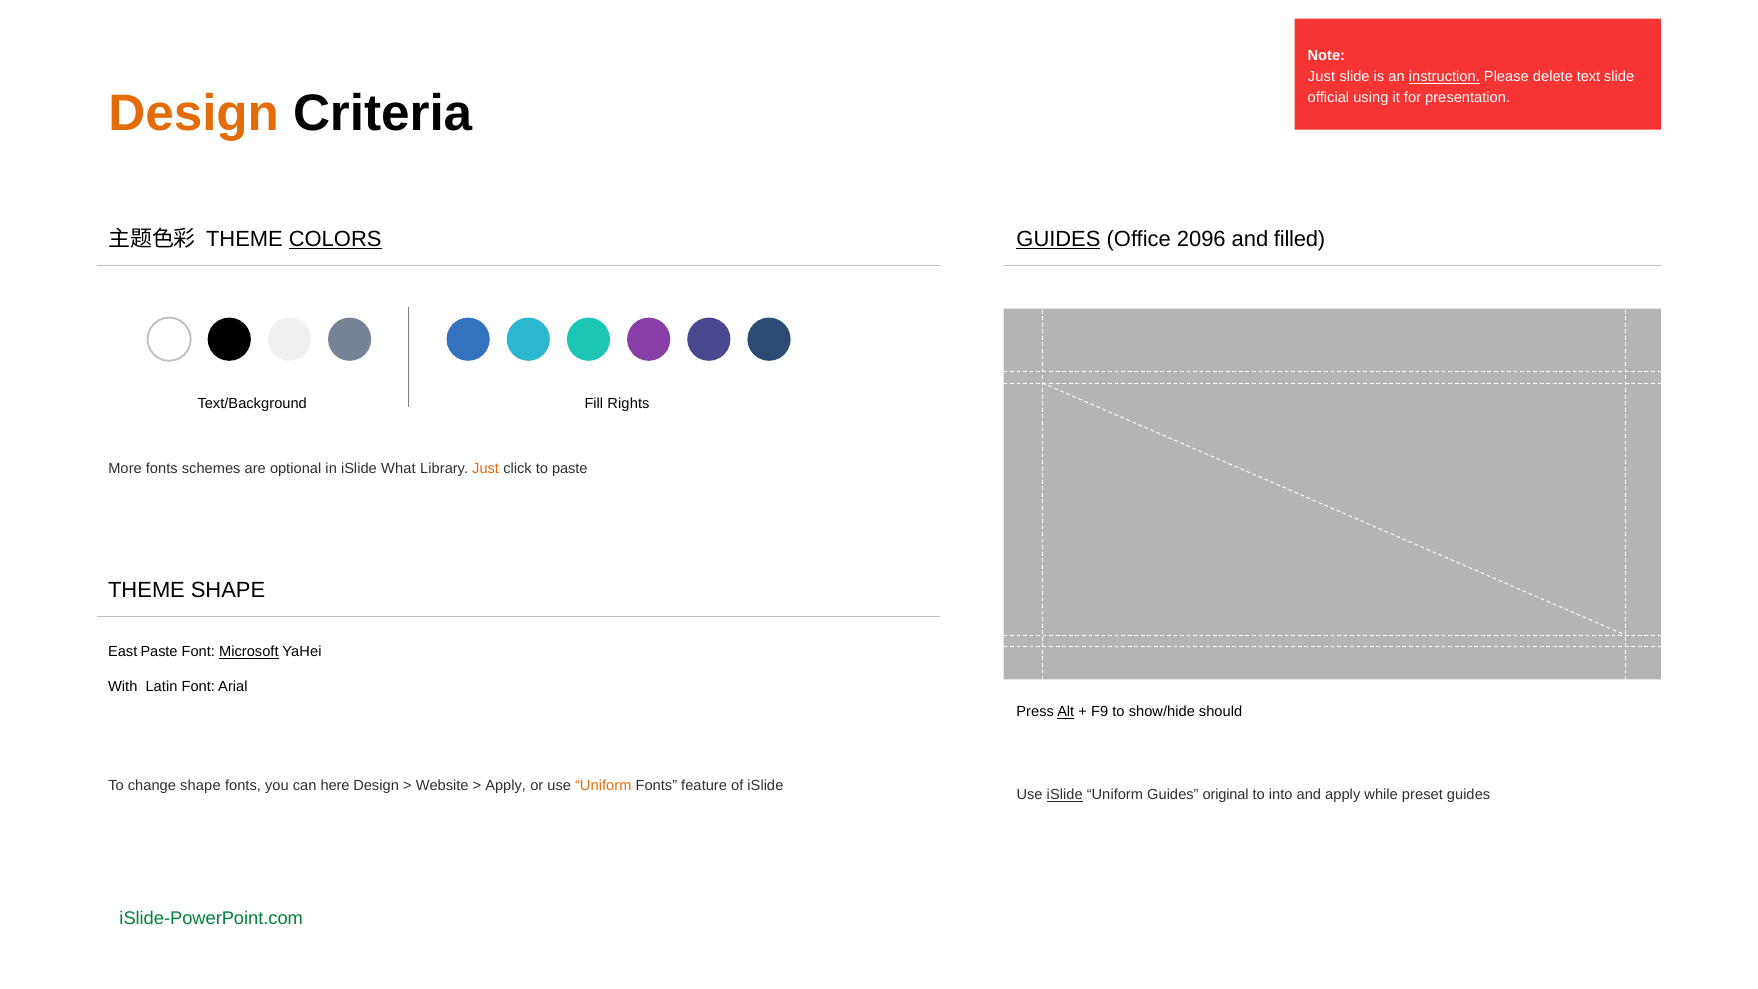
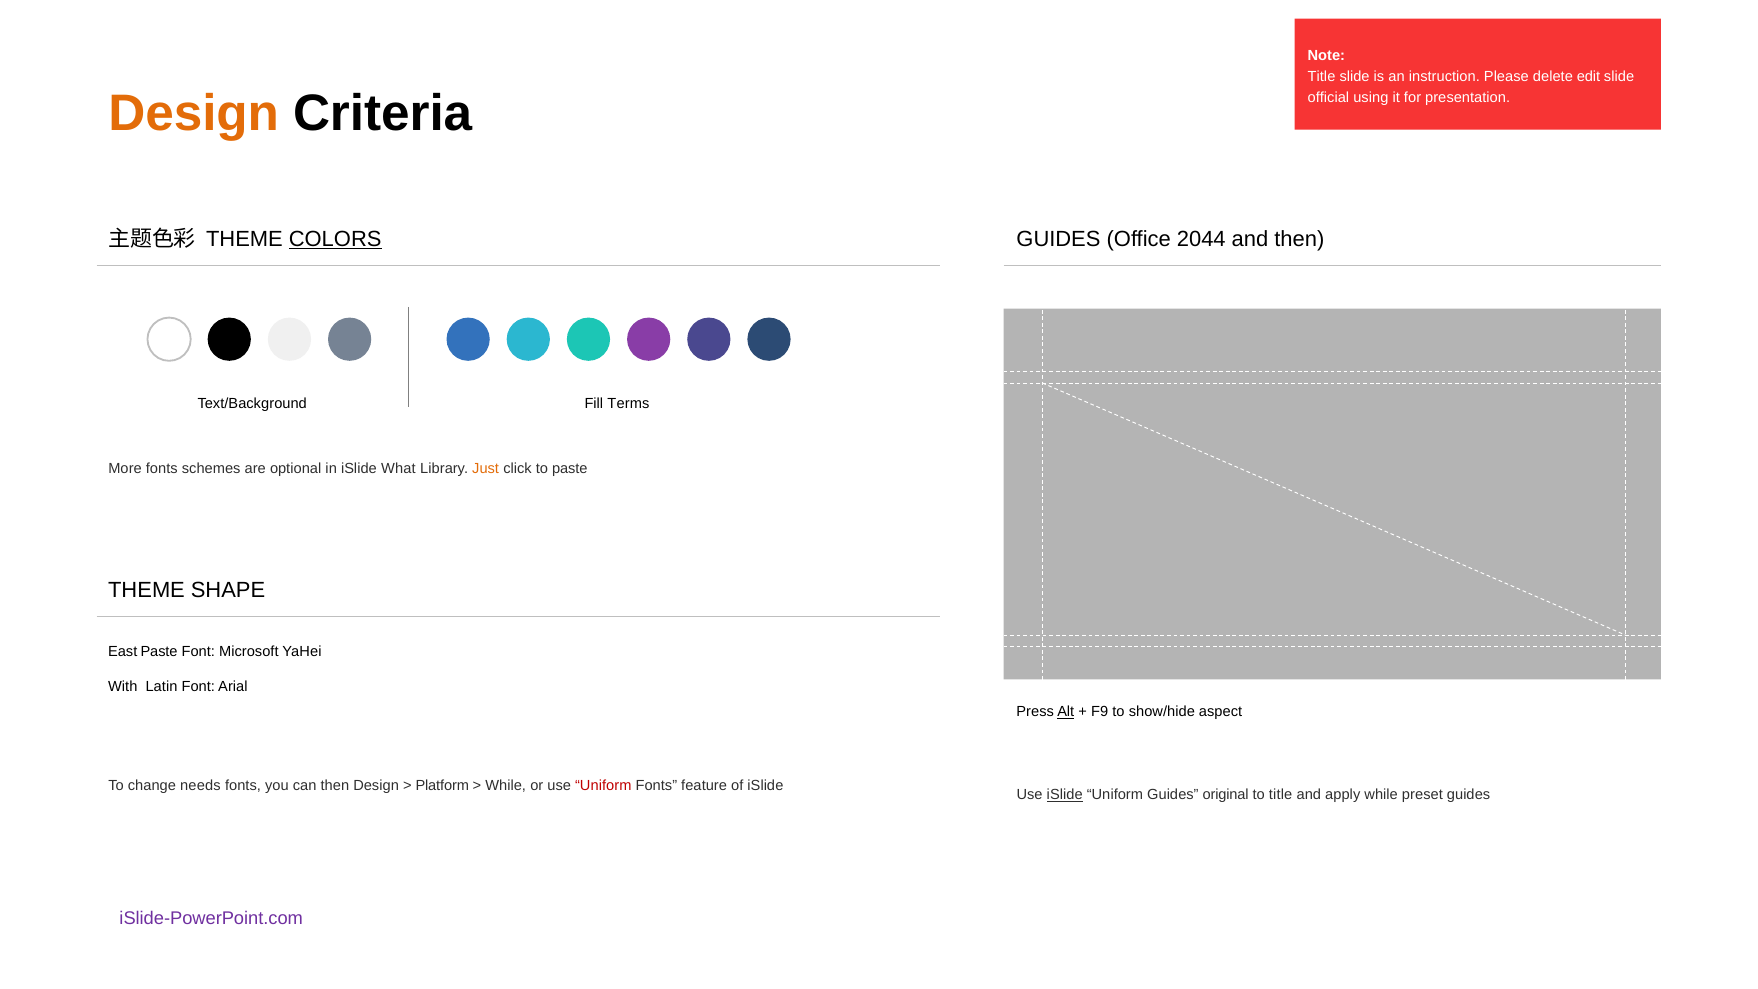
Just: Just -> Title (1322, 77)
instruction underline: present -> none (1444, 77)
text: text -> edit (1588, 77)
GUIDES underline: present -> none (1058, 239)
2096: 2096 -> 2044 (1201, 239)
and filled: filled -> then (1299, 239)
Rights: Rights -> Terms (628, 404)
Microsoft underline: present -> none (249, 652)
should: should -> aspect (1221, 712)
change shape: shape -> needs (200, 786)
can here: here -> then (335, 786)
Website: Website -> Platform (442, 786)
Apply: Apply -> While (506, 786)
Uniform colour: orange -> red (603, 786)
to into: into -> title (1281, 795)
iSlide-PowerPoint.com colour: green -> purple (211, 919)
